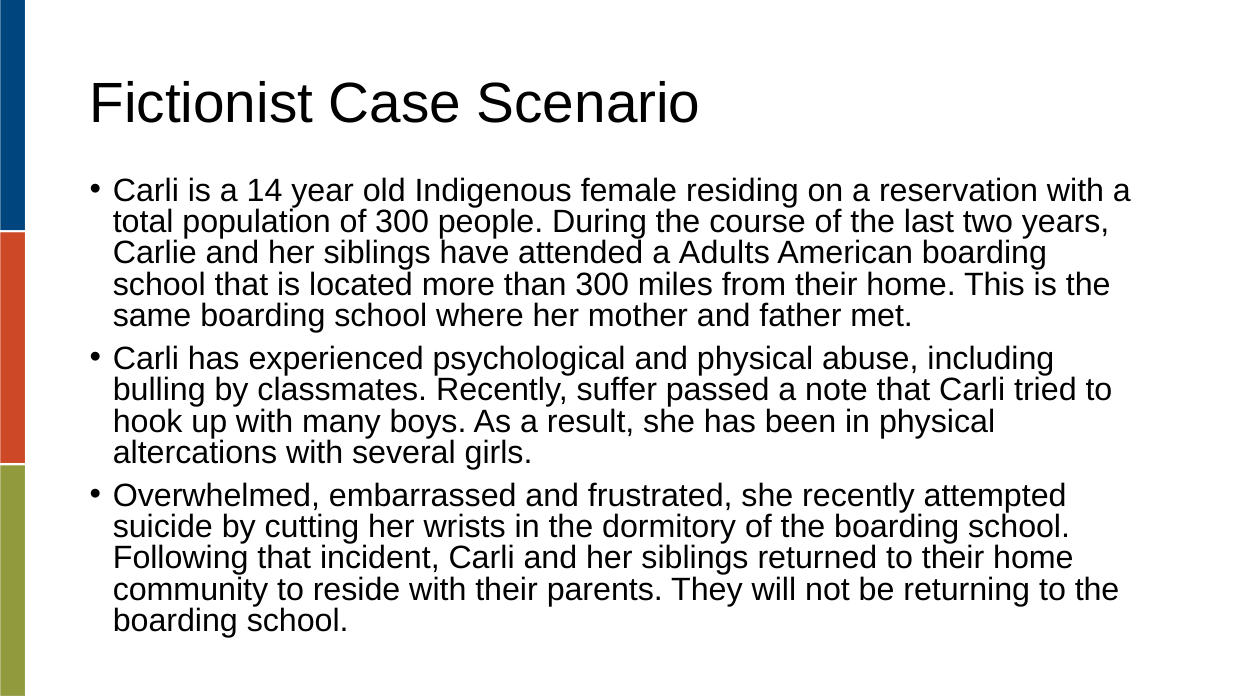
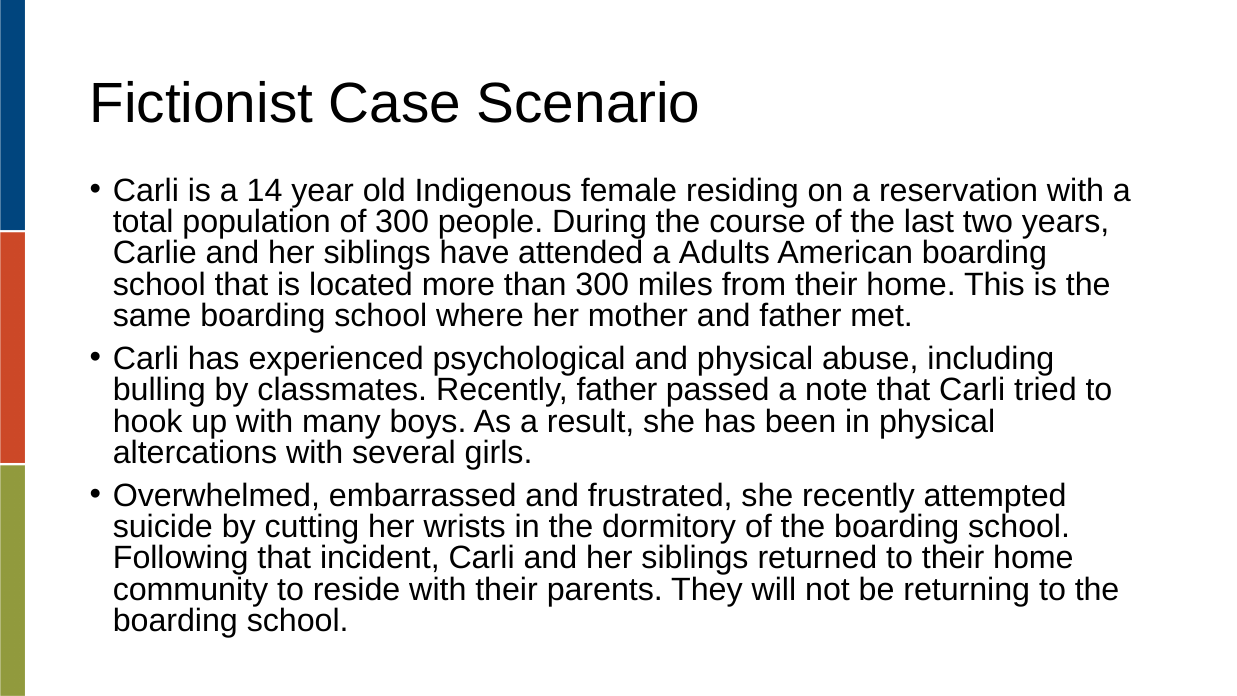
Recently suffer: suffer -> father (617, 390)
